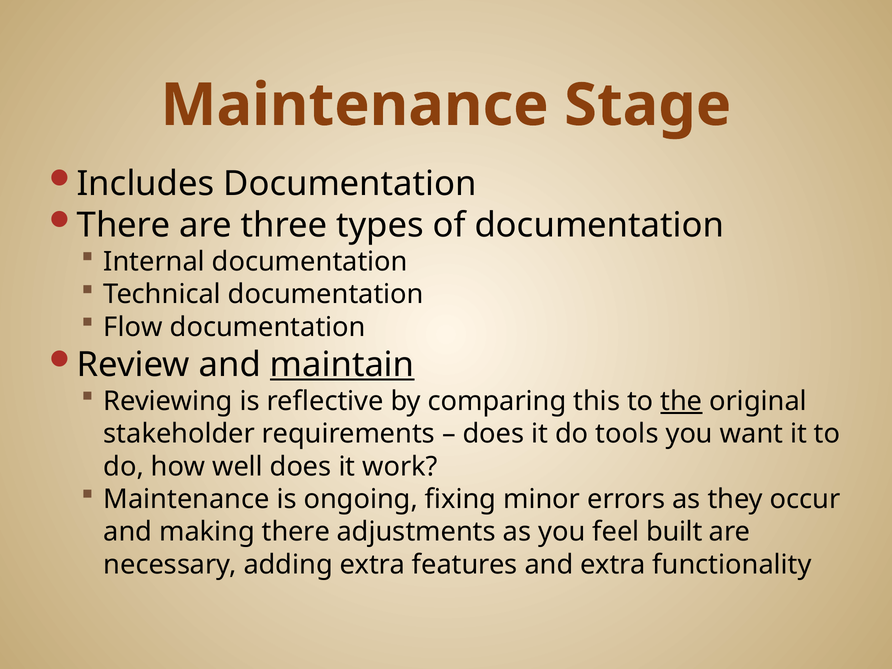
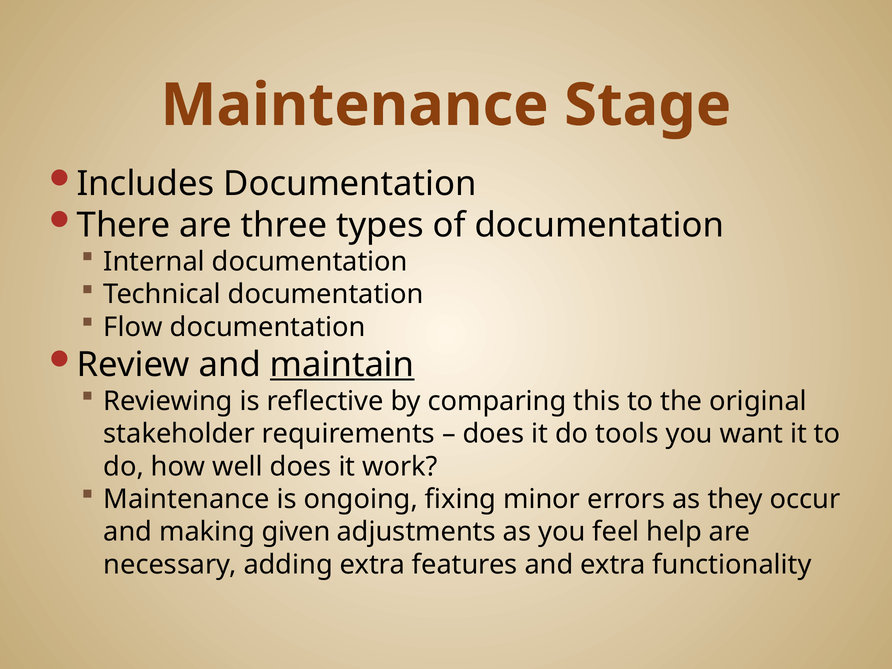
the underline: present -> none (681, 401)
making there: there -> given (296, 532)
built: built -> help (674, 532)
